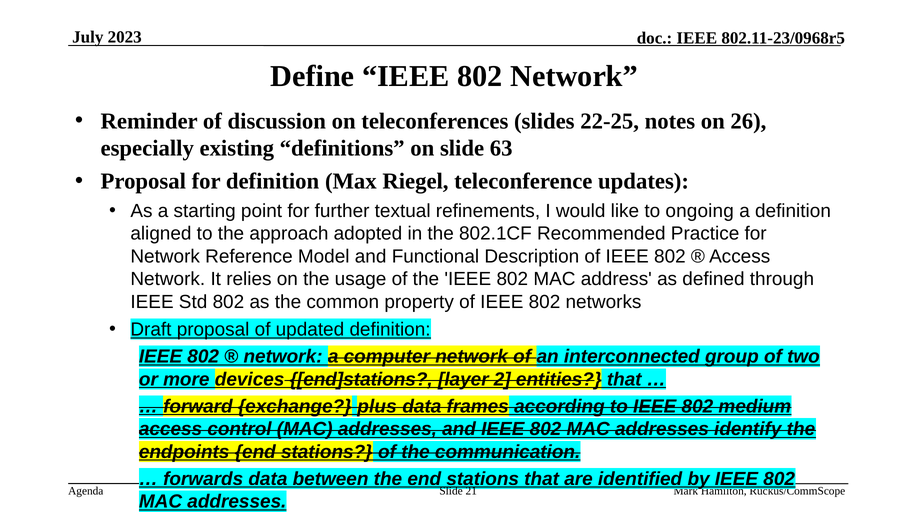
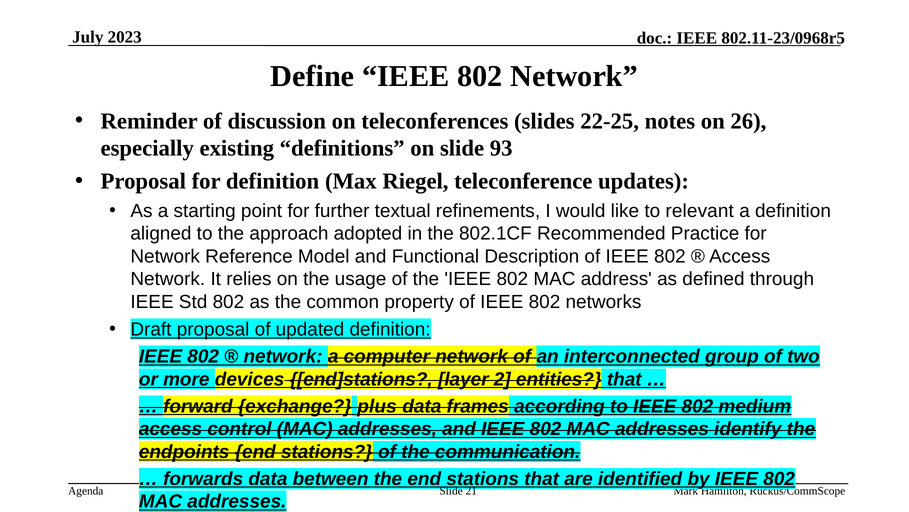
63: 63 -> 93 (501, 148)
ongoing: ongoing -> relevant (700, 211)
